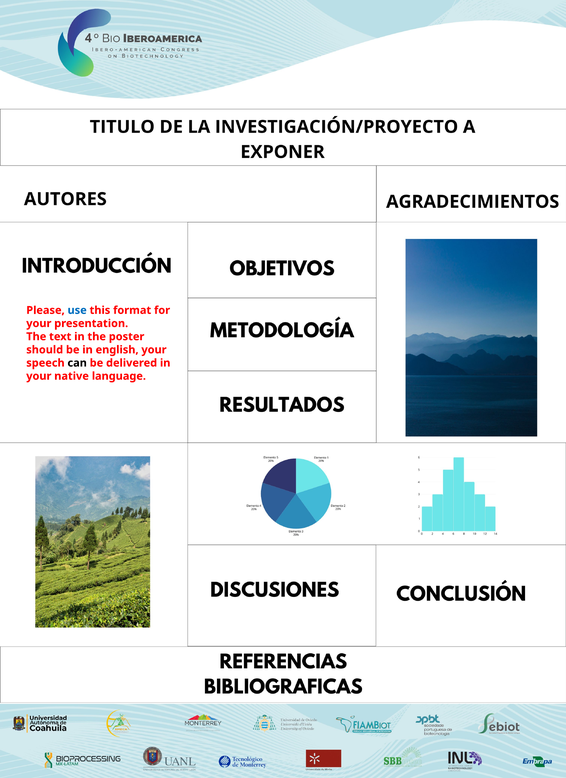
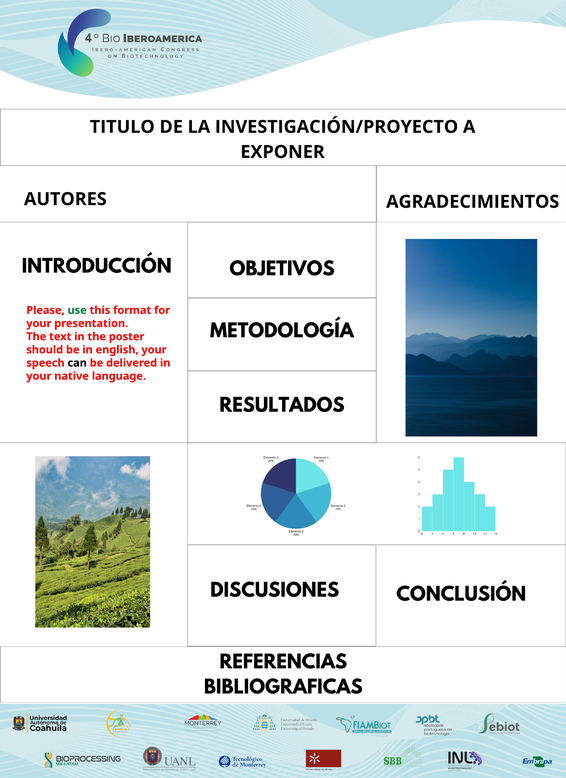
use colour: blue -> green (77, 310)
